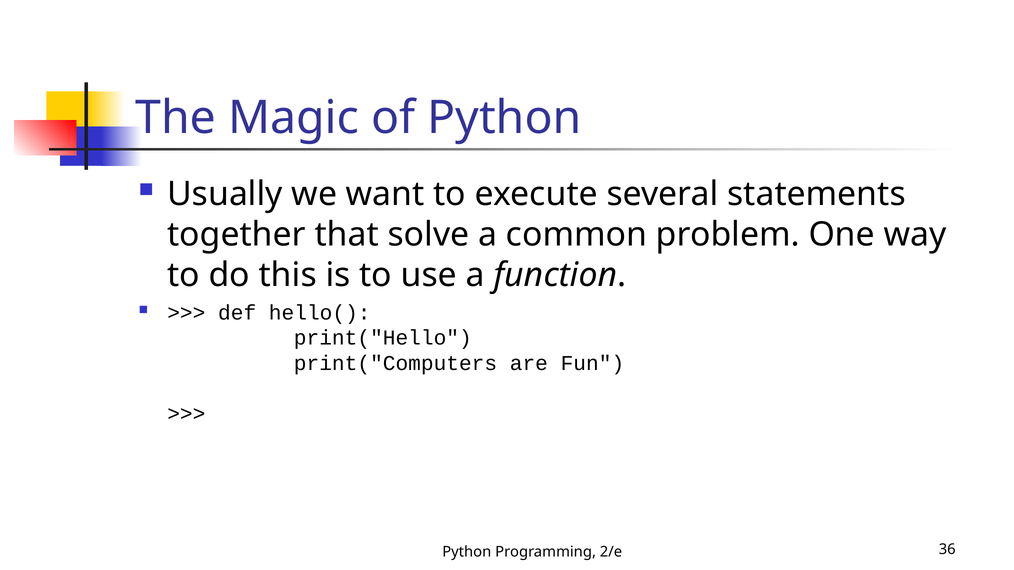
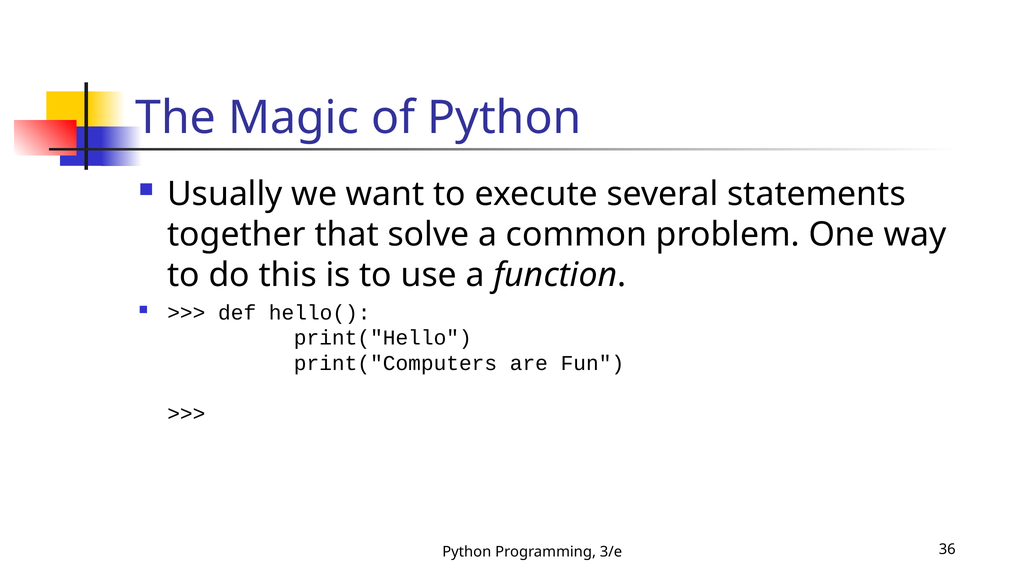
2/e: 2/e -> 3/e (611, 552)
